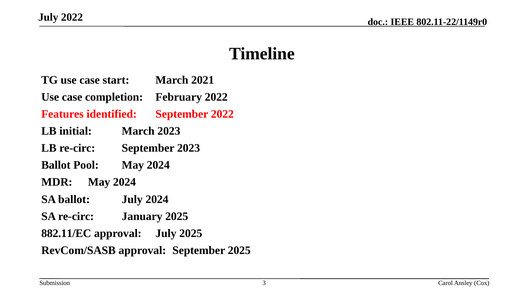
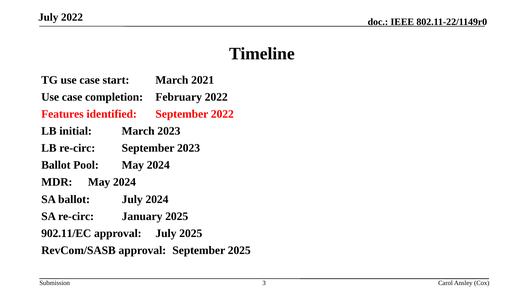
882.11/EC: 882.11/EC -> 902.11/EC (66, 233)
